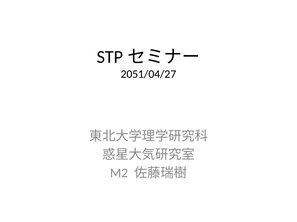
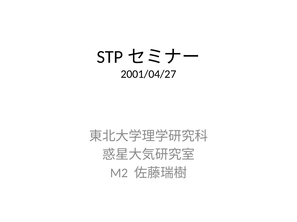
2051/04/27: 2051/04/27 -> 2001/04/27 (148, 74)
